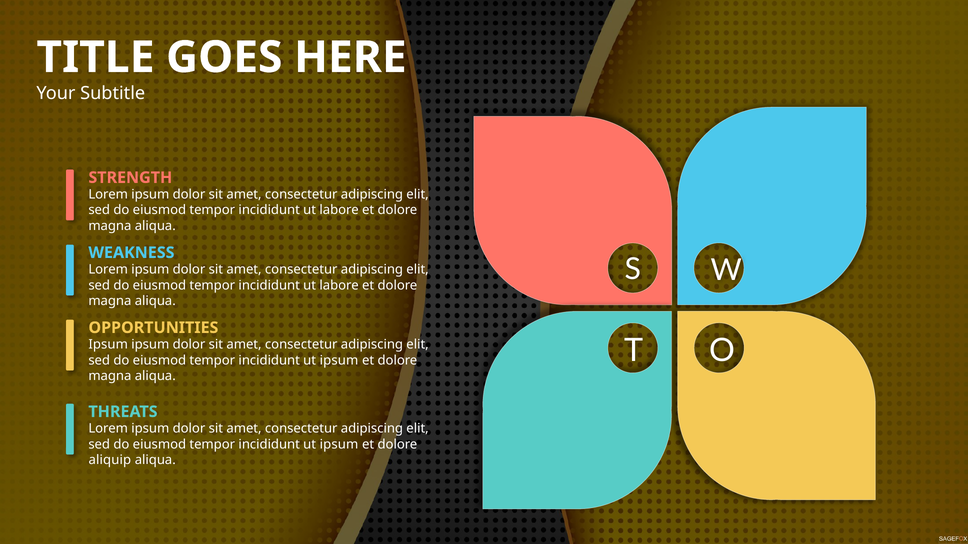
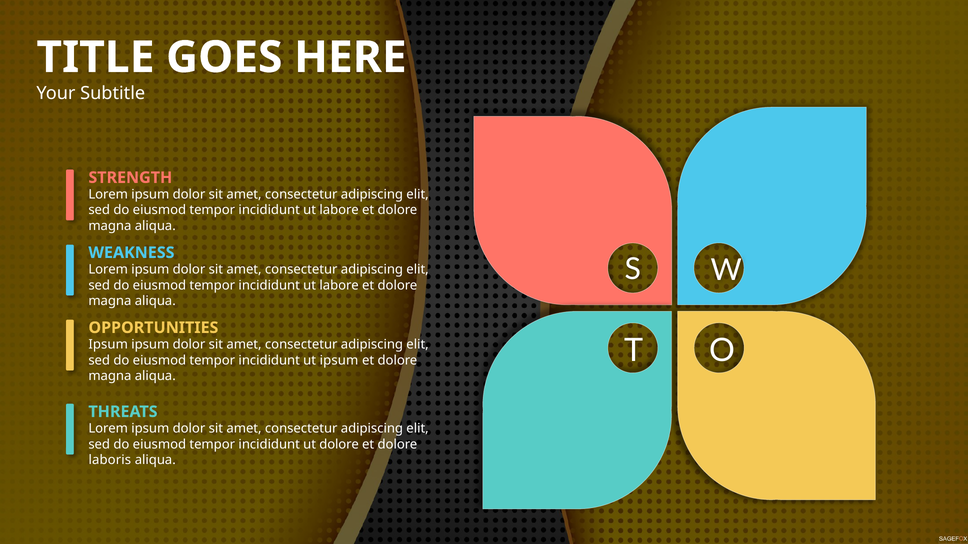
ipsum: ipsum -> dolore (339, 445)
aliquip: aliquip -> laboris (110, 460)
